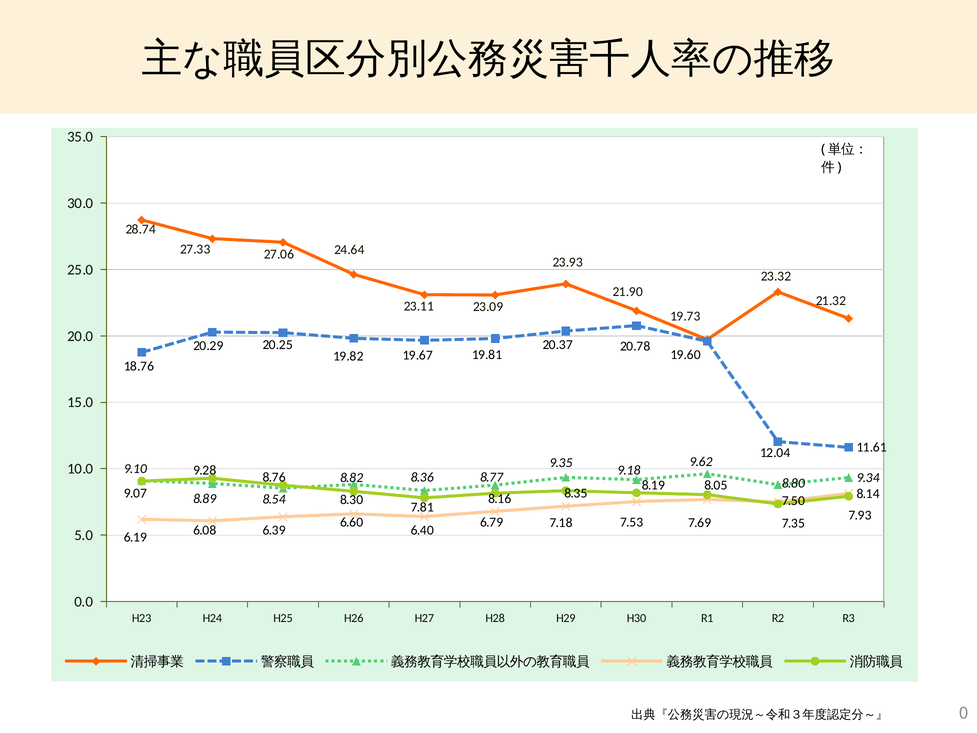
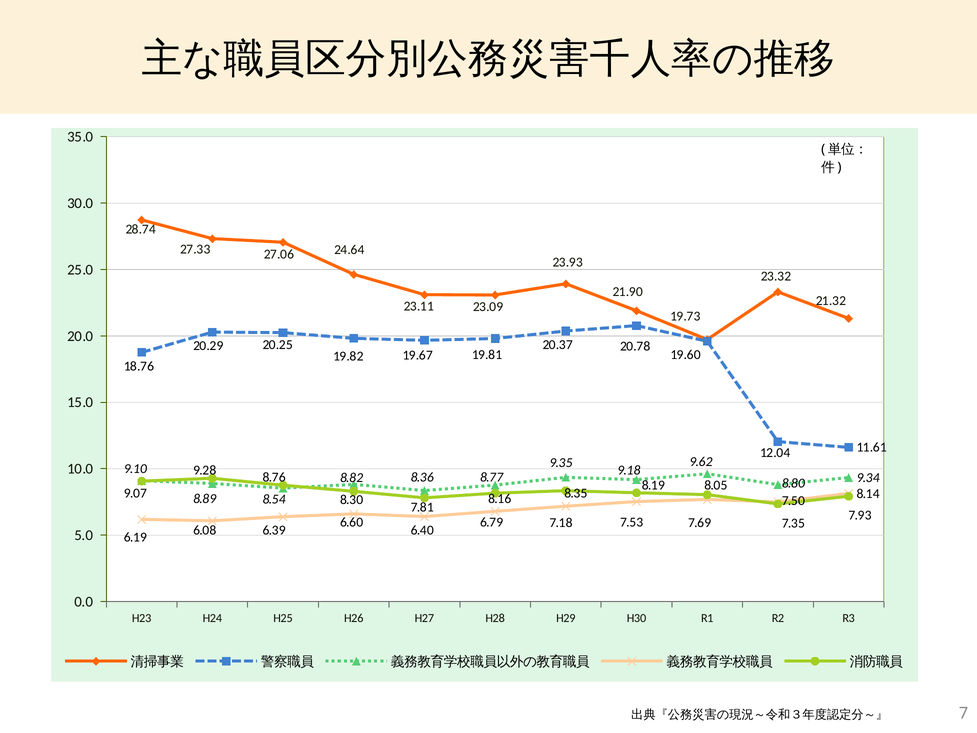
0: 0 -> 7 (964, 713)
